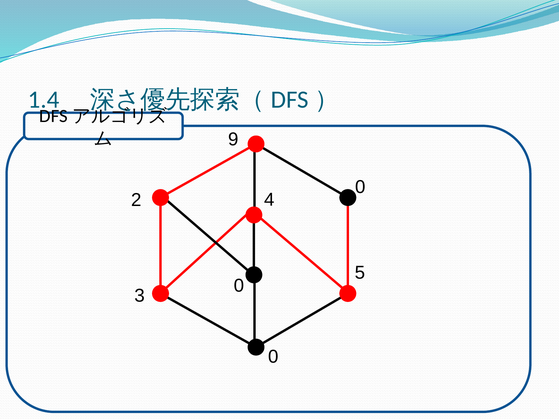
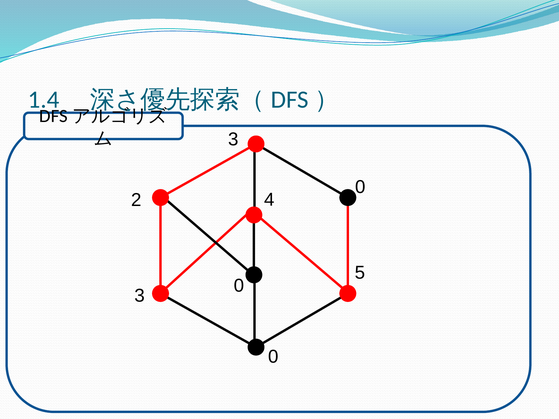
9: 9 -> 3 (233, 139)
